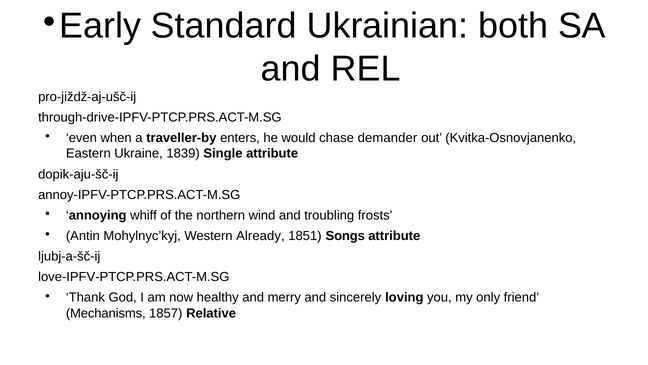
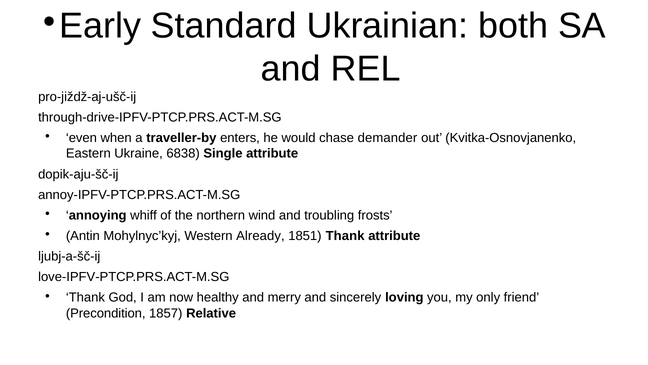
1839: 1839 -> 6838 (183, 153)
1851 Songs: Songs -> Thank (345, 236)
Mechanisms: Mechanisms -> Precondition (106, 313)
